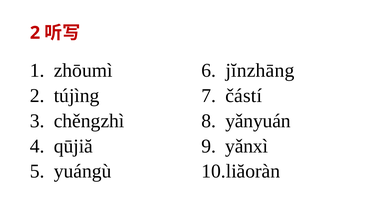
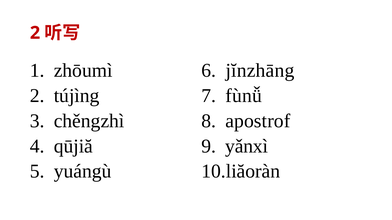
částí: částí -> fùnǚ (244, 96)
yǎnyuán: yǎnyuán -> apostrof (258, 121)
